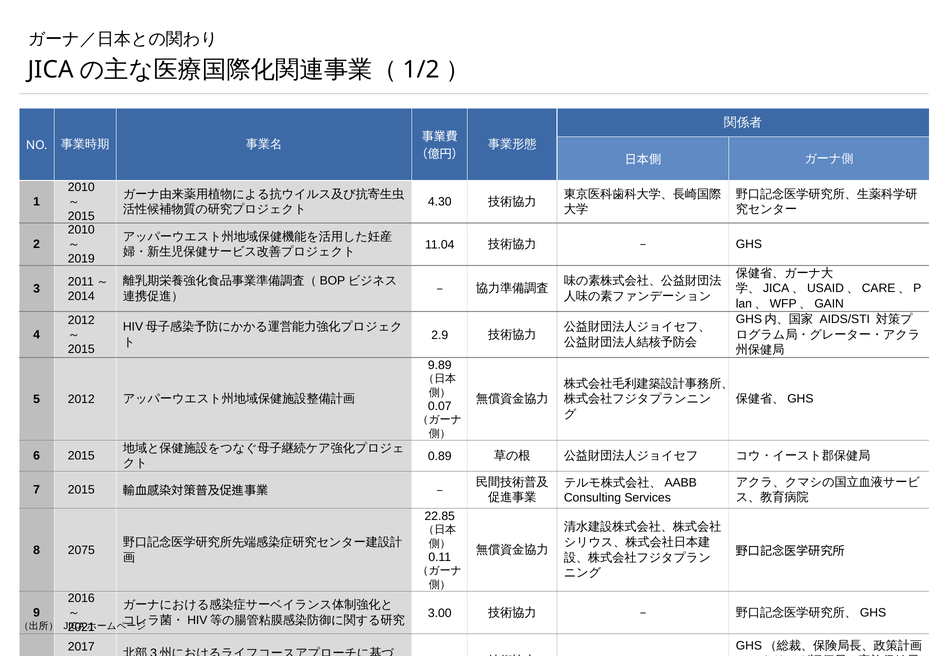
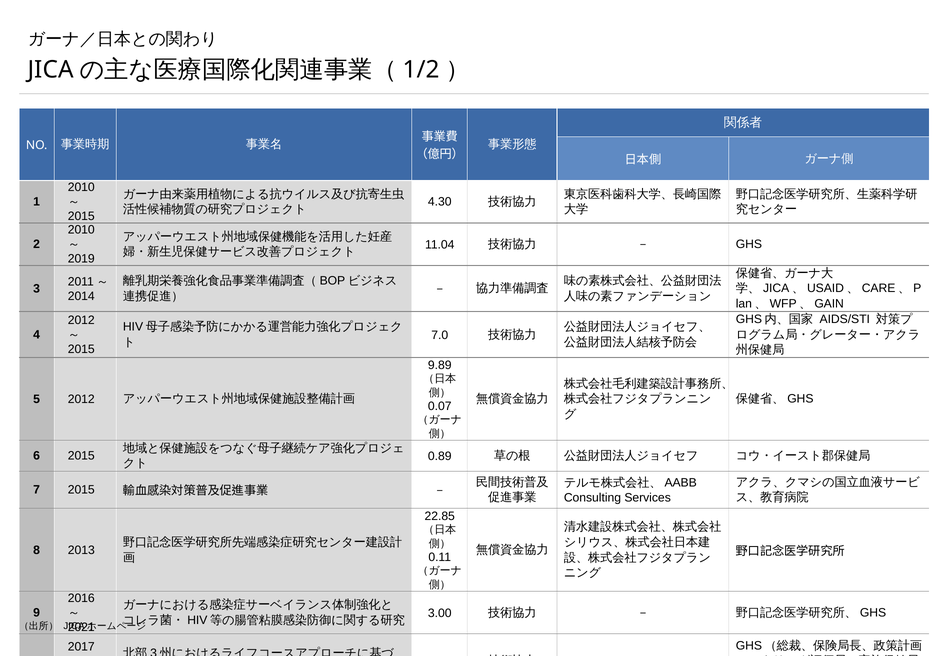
2.9: 2.9 -> 7.0 (440, 335)
2075: 2075 -> 2013 (81, 550)
